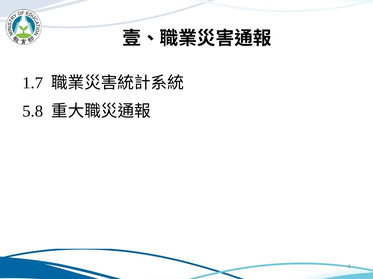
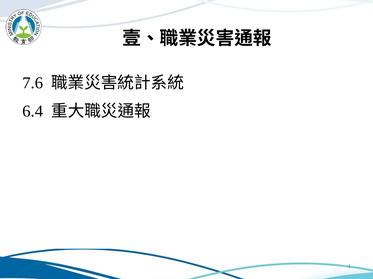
1.7: 1.7 -> 7.6 (33, 83)
5.8: 5.8 -> 6.4 (33, 111)
